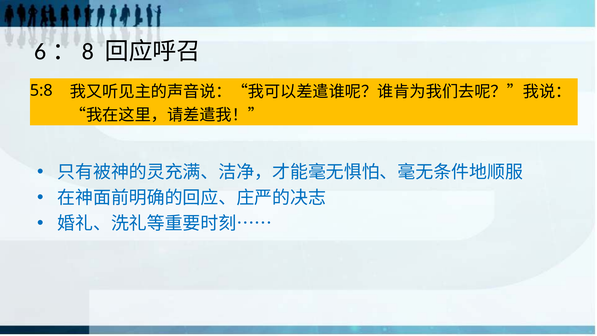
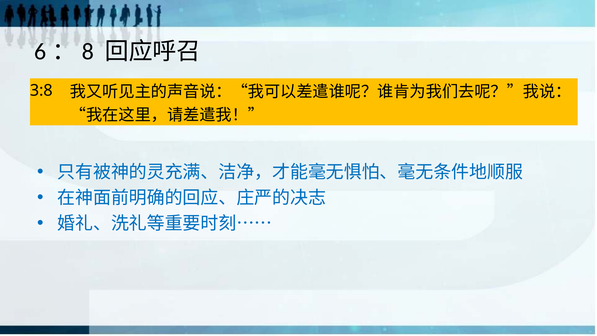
5:8: 5:8 -> 3:8 (41, 90)
